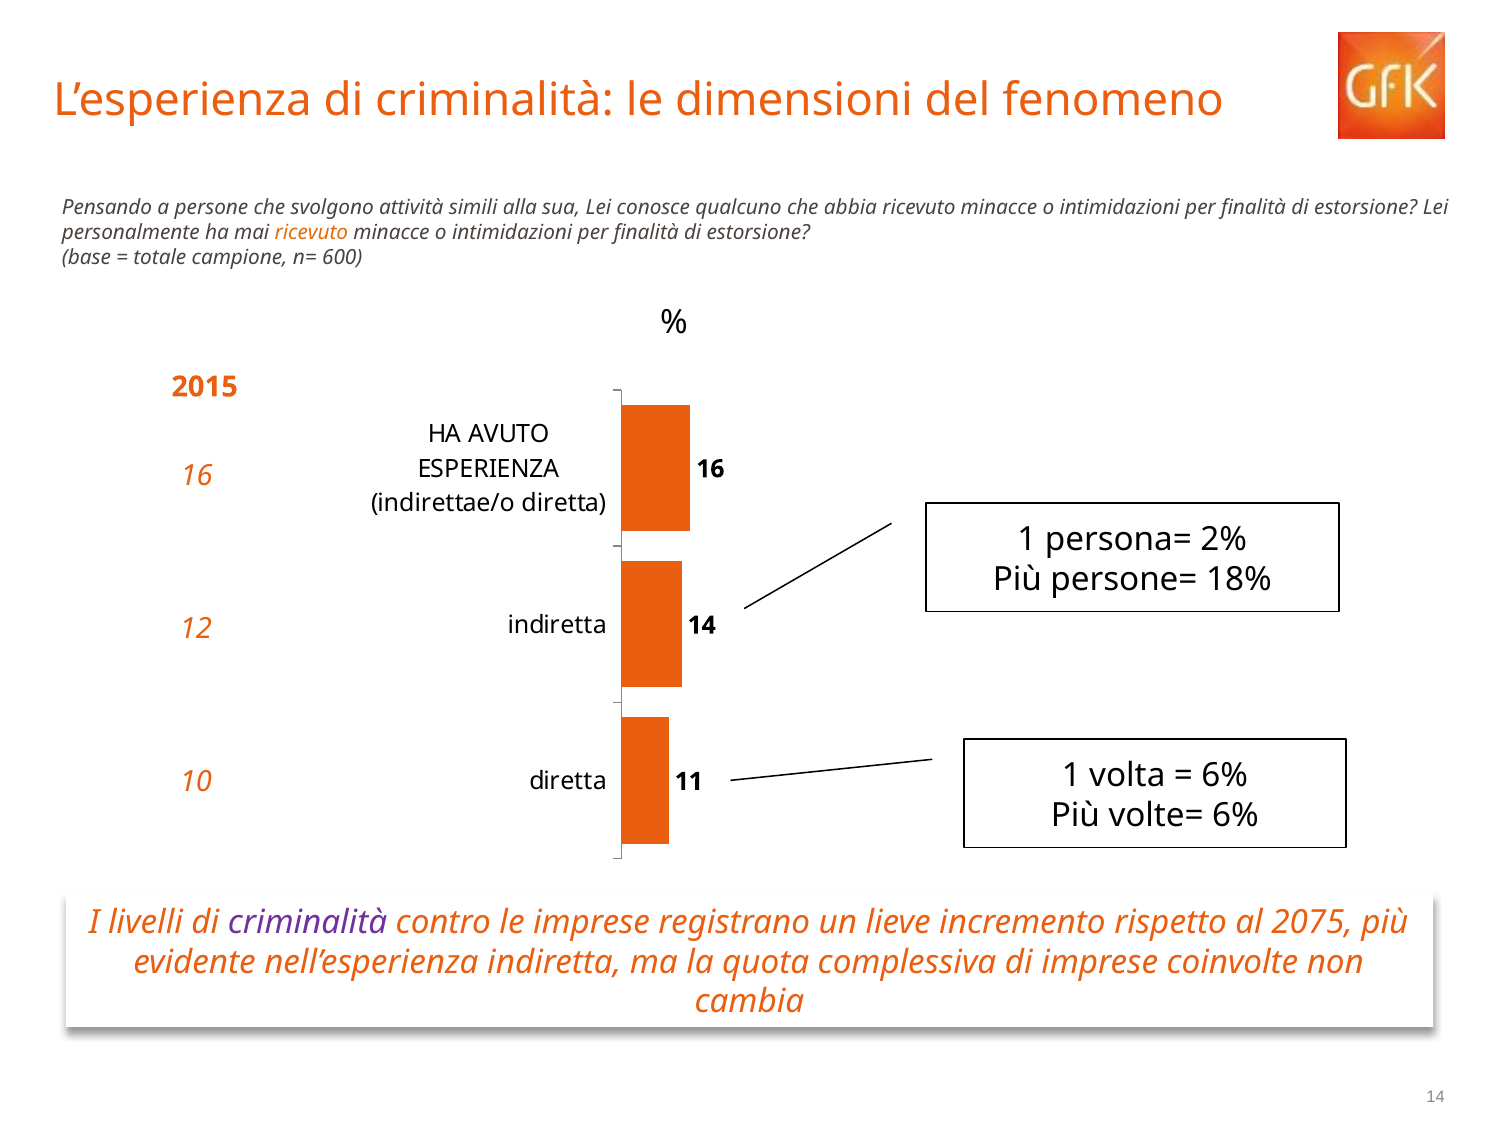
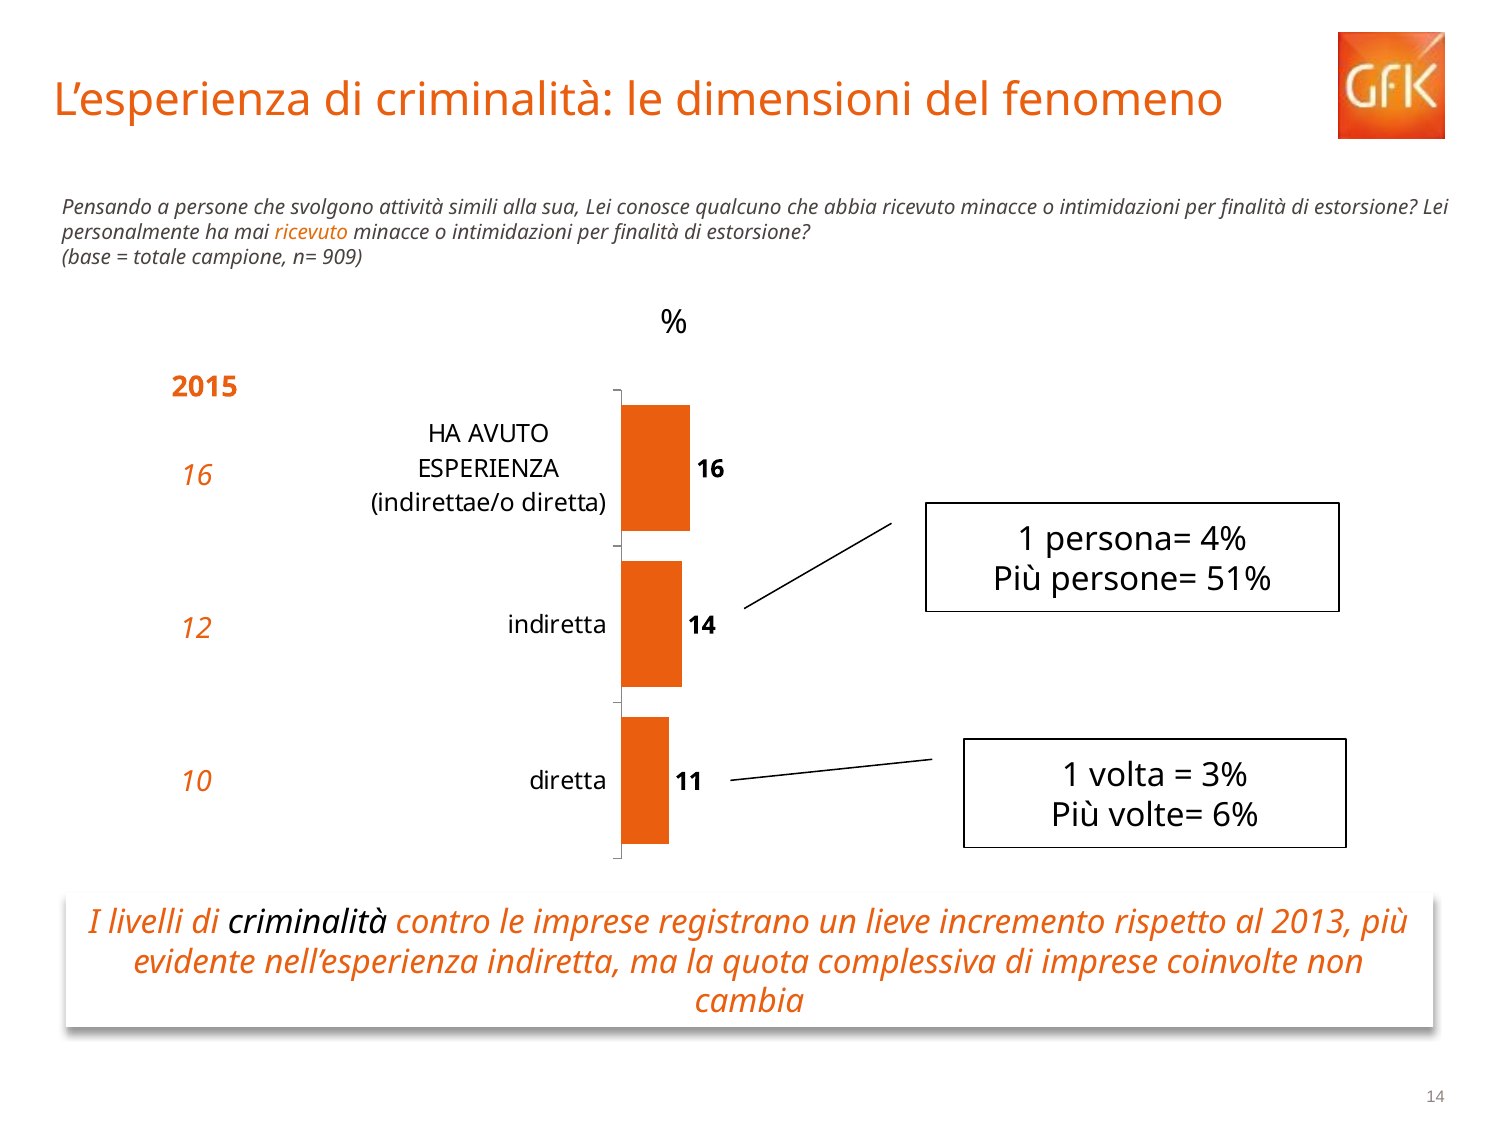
600: 600 -> 909 (342, 258)
2%: 2% -> 4% (1224, 539)
18%: 18% -> 51% (1239, 579)
6%: 6% -> 3% (1225, 775)
criminalità colour: purple -> black (307, 922)
2075: 2075 -> 2013 (1312, 922)
